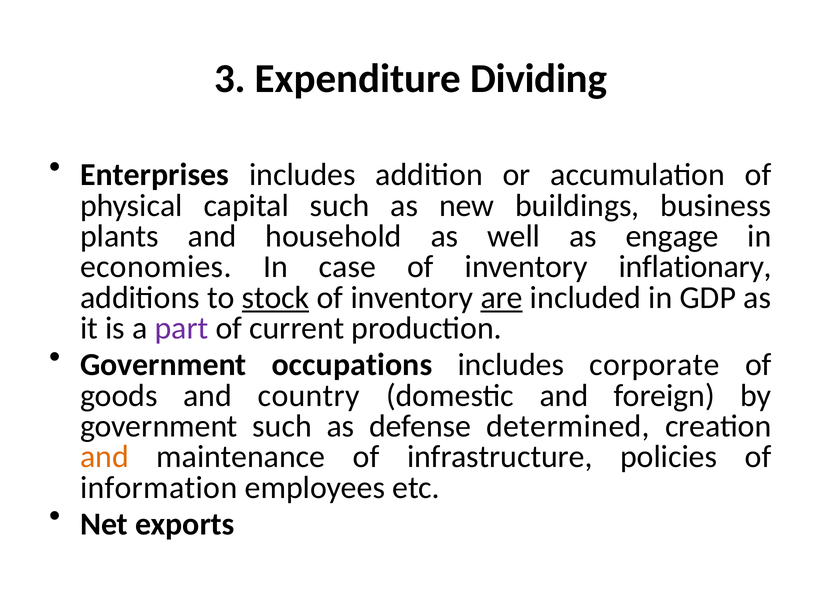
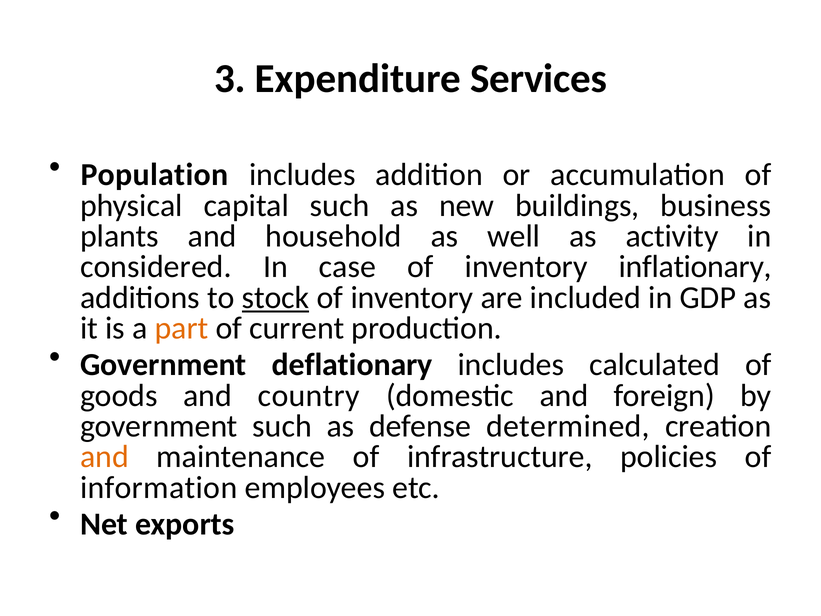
Dividing: Dividing -> Services (539, 79)
Enterprises: Enterprises -> Population (154, 175)
engage: engage -> activity (672, 236)
economies: economies -> considered (156, 267)
are underline: present -> none (502, 297)
part colour: purple -> orange (181, 328)
occupations: occupations -> deflationary (352, 365)
corporate: corporate -> calculated (655, 365)
